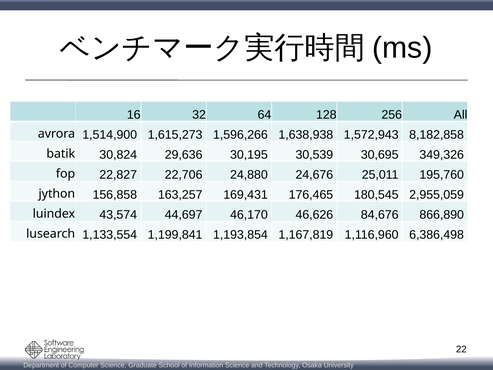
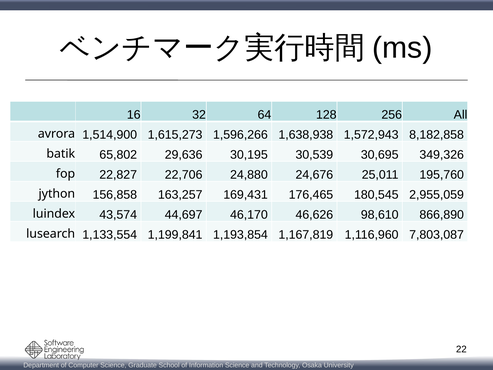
30,824: 30,824 -> 65,802 (118, 155)
84,676: 84,676 -> 98,610 (380, 215)
6,386,498: 6,386,498 -> 7,803,087 (437, 235)
